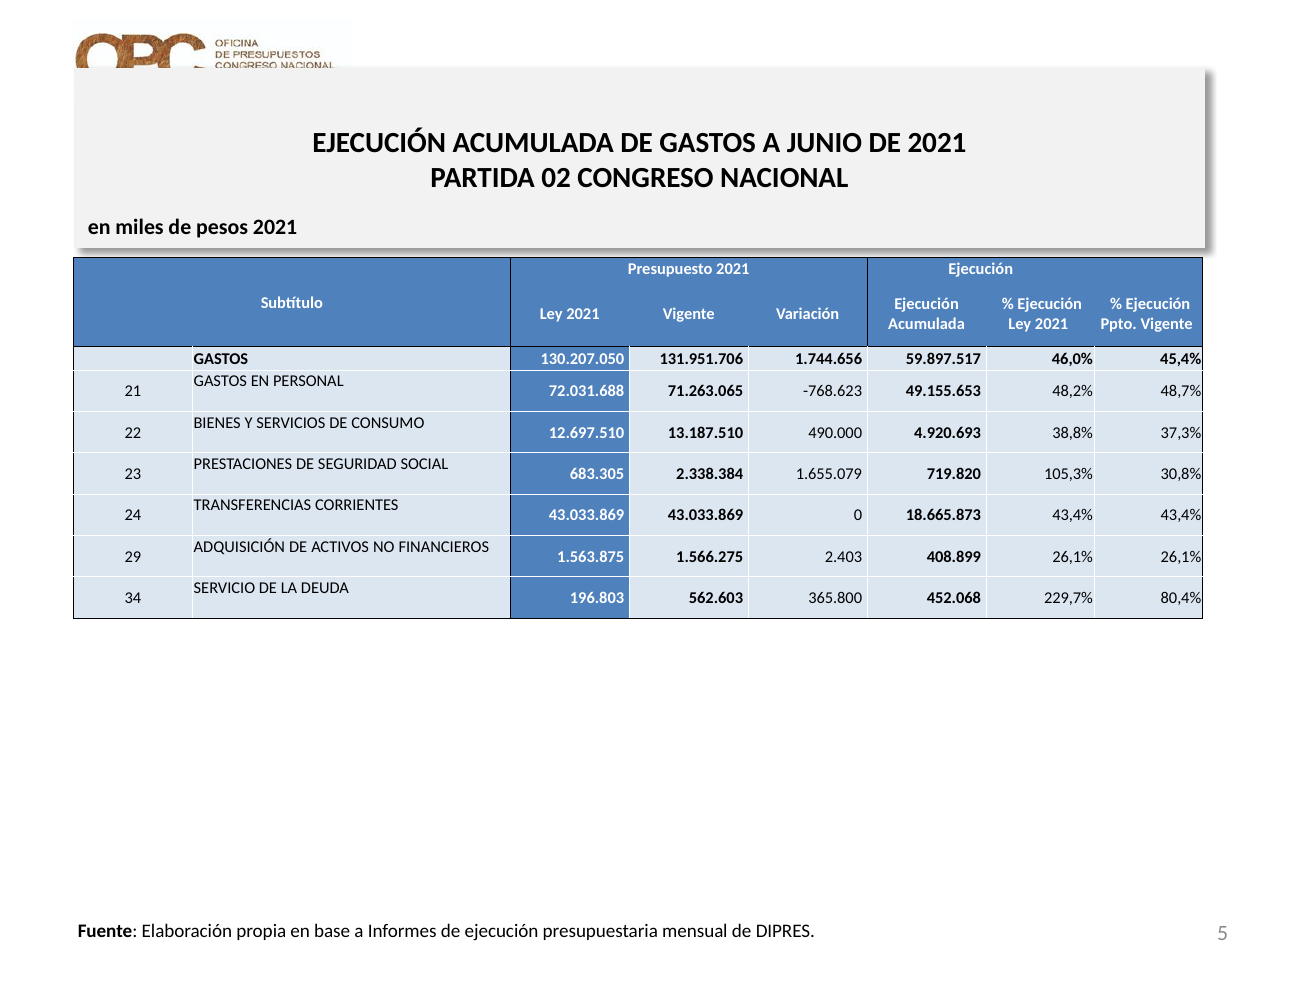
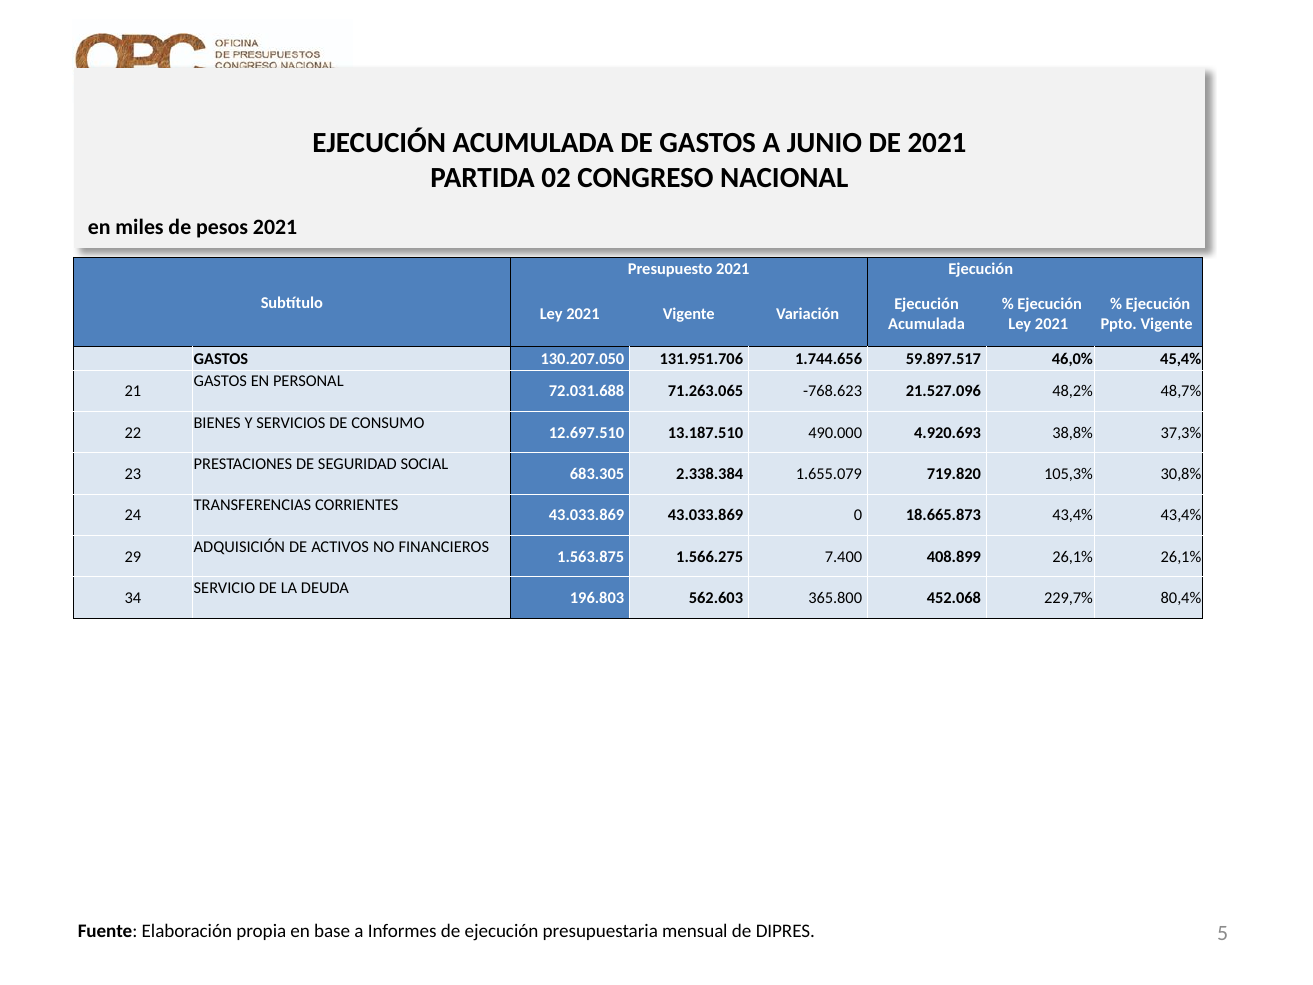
49.155.653: 49.155.653 -> 21.527.096 (943, 391)
2.403: 2.403 -> 7.400 (843, 557)
